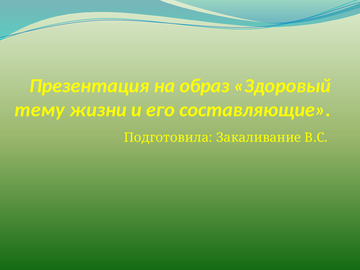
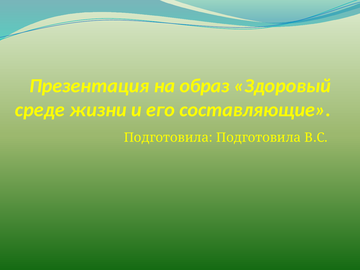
тему: тему -> среде (40, 110)
Подготовила Закаливание: Закаливание -> Подготовила (259, 138)
